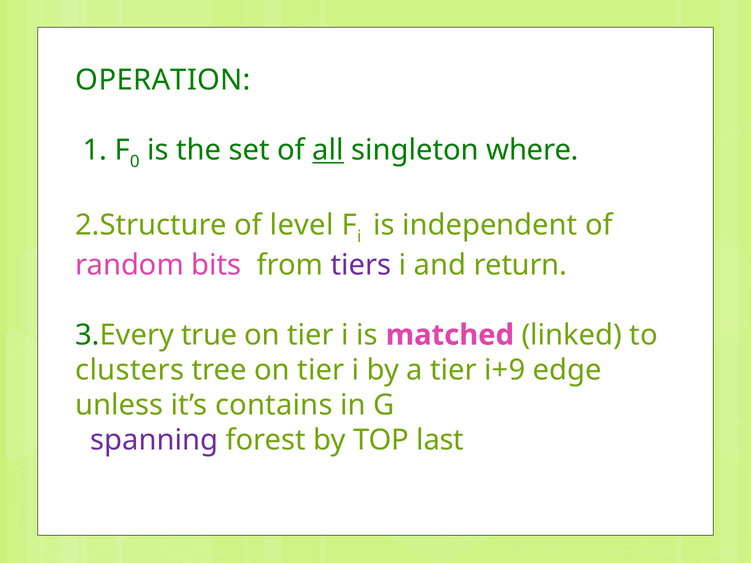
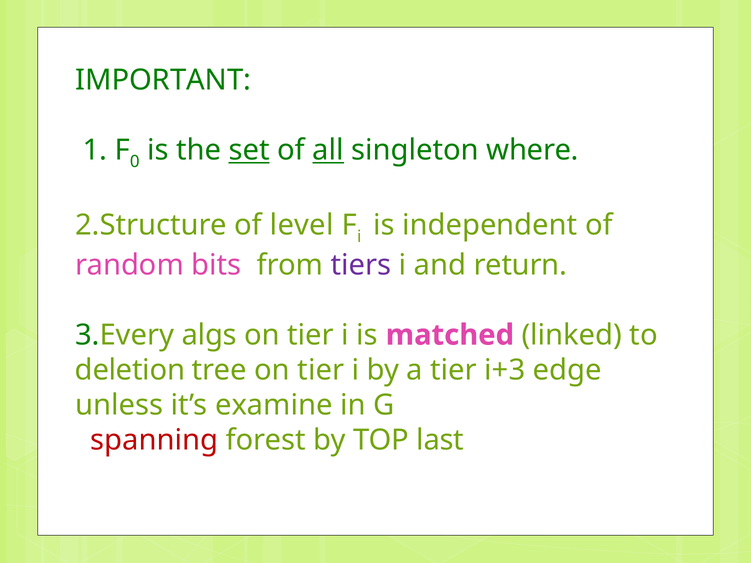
OPERATION: OPERATION -> IMPORTANT (163, 80)
set underline: none -> present (249, 150)
true: true -> algs (209, 335)
clusters: clusters -> deletion (130, 370)
i+9: i+9 -> i+3 (505, 370)
contains: contains -> examine (274, 405)
spanning colour: purple -> red (154, 440)
